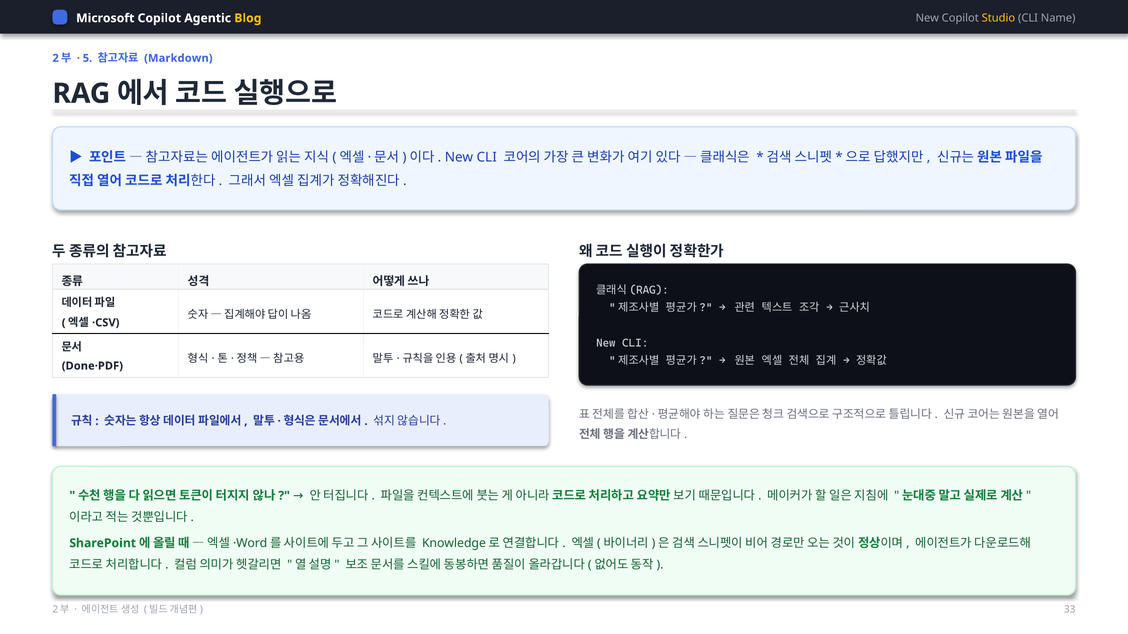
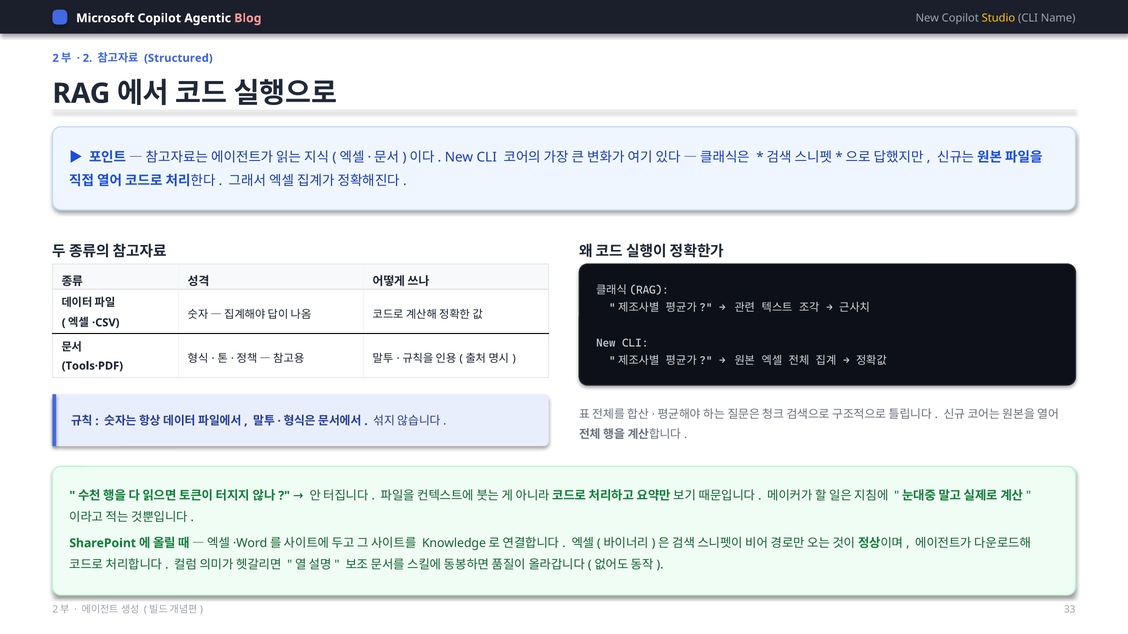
Blog colour: yellow -> pink (248, 18)
5: 5 -> 2 (87, 58)
Markdown: Markdown -> Structured (178, 58)
Done·PDF: Done·PDF -> Tools·PDF (92, 366)
